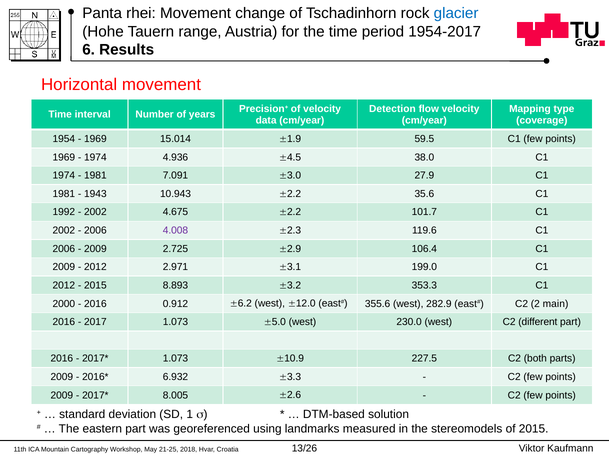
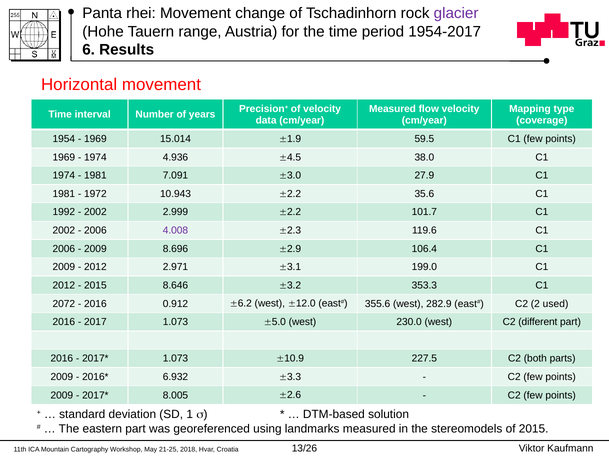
glacier colour: blue -> purple (456, 13)
Detection: Detection -> Measured (392, 109)
1943: 1943 -> 1972 (95, 194)
4.675: 4.675 -> 2.999 (175, 212)
2.725: 2.725 -> 8.696 (175, 249)
8.893: 8.893 -> 8.646 (175, 285)
2000: 2000 -> 2072 (64, 304)
main: main -> used (556, 304)
